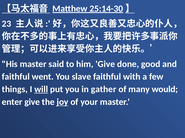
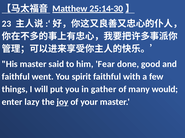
him Give: Give -> Fear (105, 64)
slave: slave -> spirit (81, 77)
will underline: present -> none (41, 90)
enter give: give -> lazy (32, 102)
